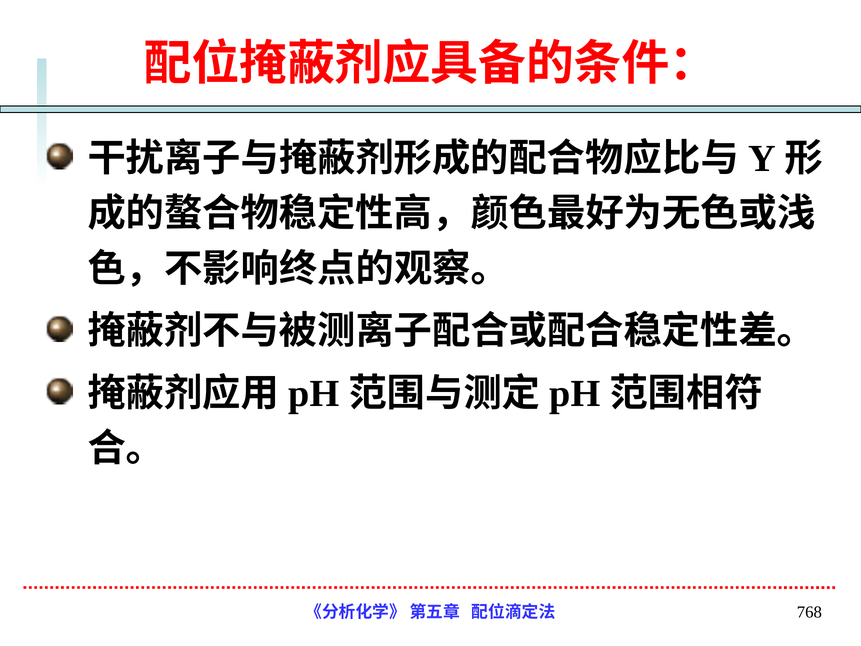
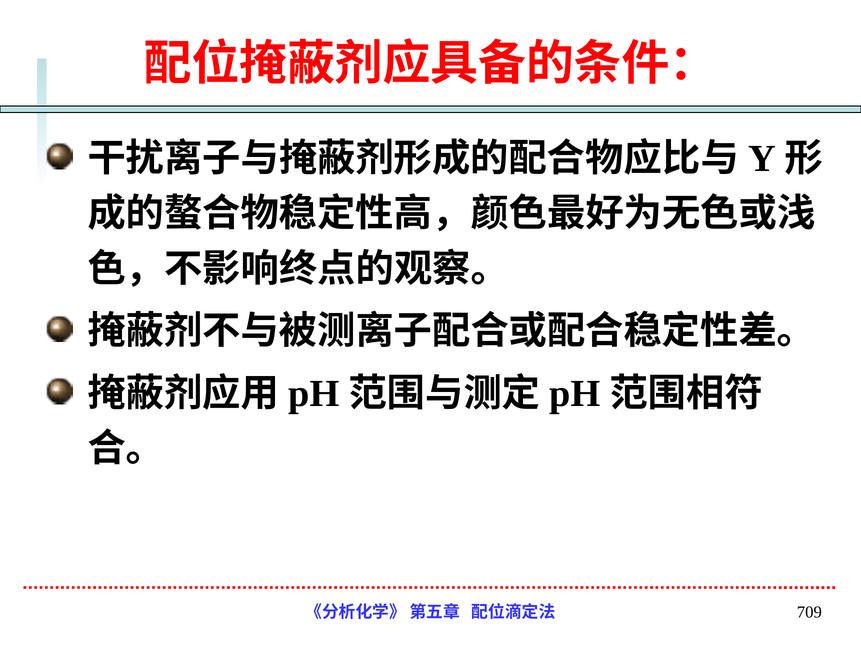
768: 768 -> 709 (809, 612)
